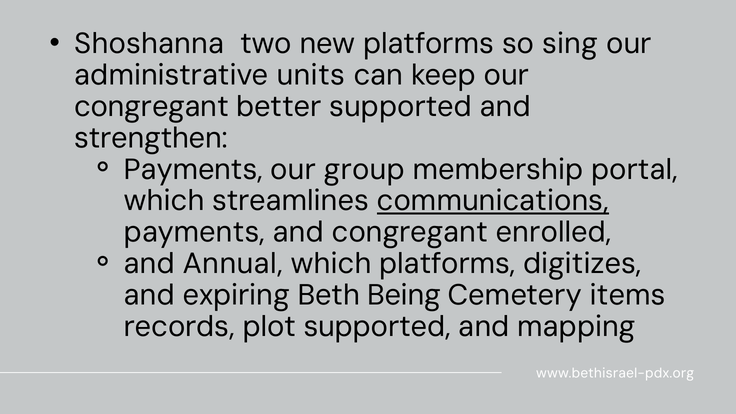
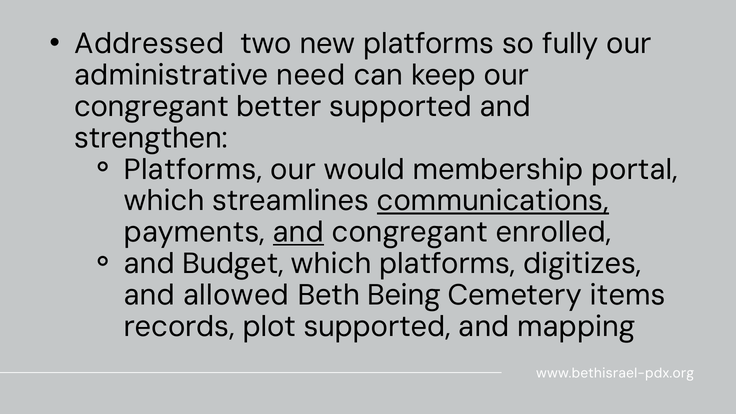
Shoshanna: Shoshanna -> Addressed (149, 44)
sing: sing -> fully (570, 44)
units: units -> need (311, 75)
Payments: Payments -> Platforms (193, 169)
group: group -> would (364, 169)
and underline: none -> present (298, 232)
Annual: Annual -> Budget (233, 264)
expiring: expiring -> allowed (236, 295)
